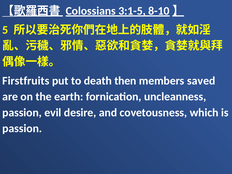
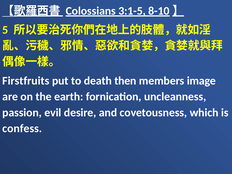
saved: saved -> image (201, 81)
passion: passion -> confess (22, 128)
